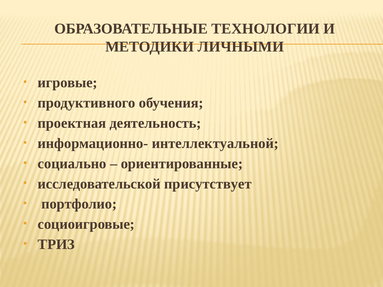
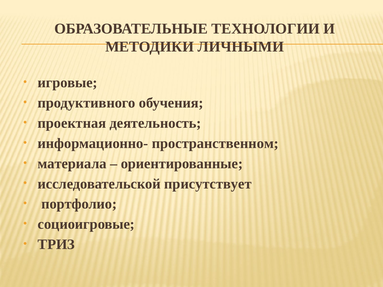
интеллектуальной: интеллектуальной -> пространственном (215, 143)
социально: социально -> материала (72, 164)
